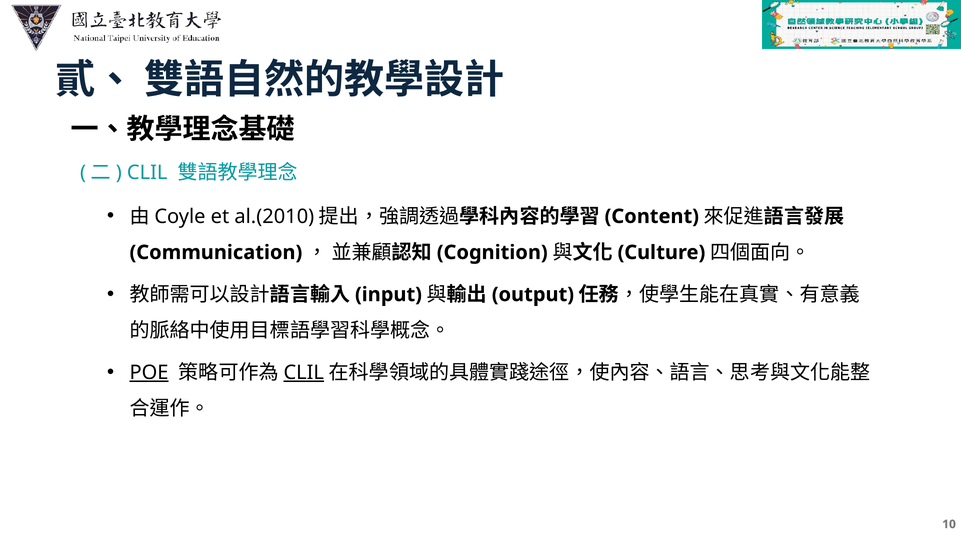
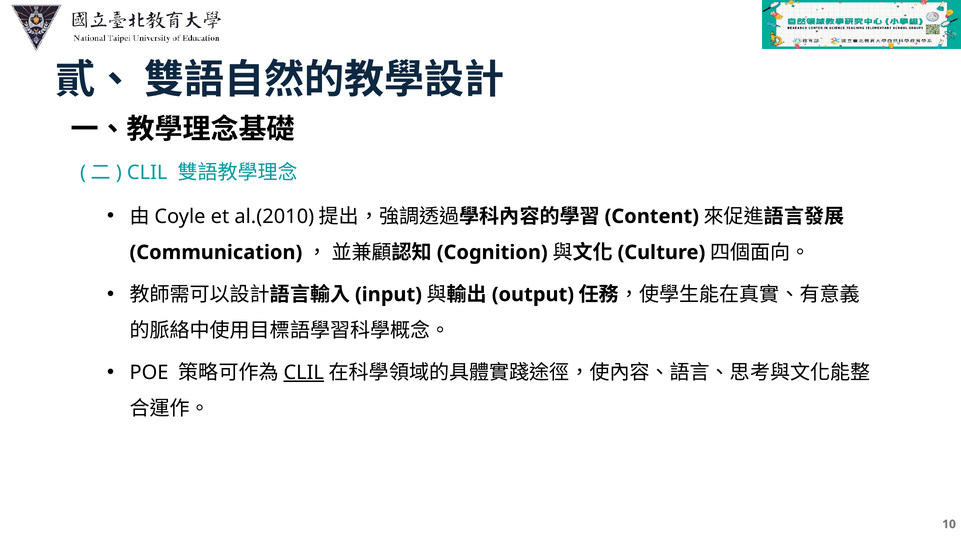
POE underline: present -> none (149, 372)
